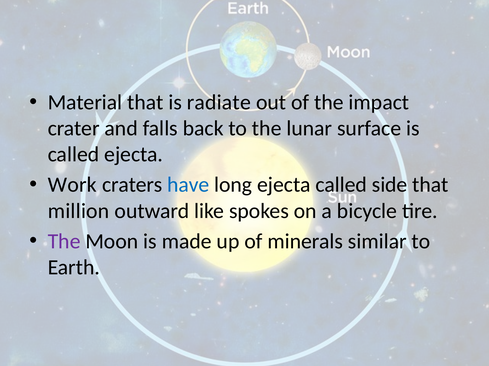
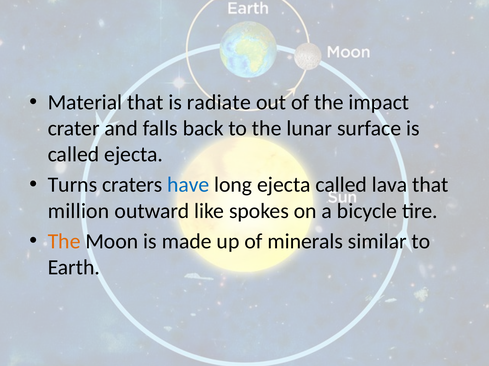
Work: Work -> Turns (72, 185)
side: side -> lava (390, 185)
The colour: purple -> orange (64, 242)
